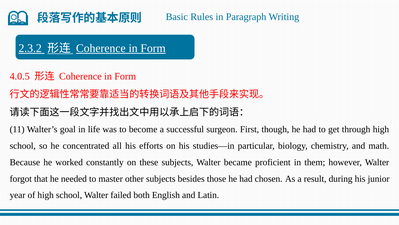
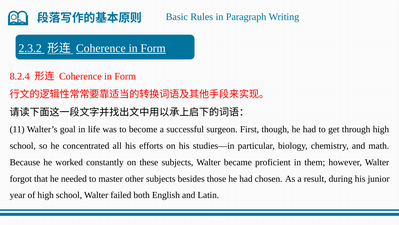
4.0.5: 4.0.5 -> 8.2.4 (20, 76)
